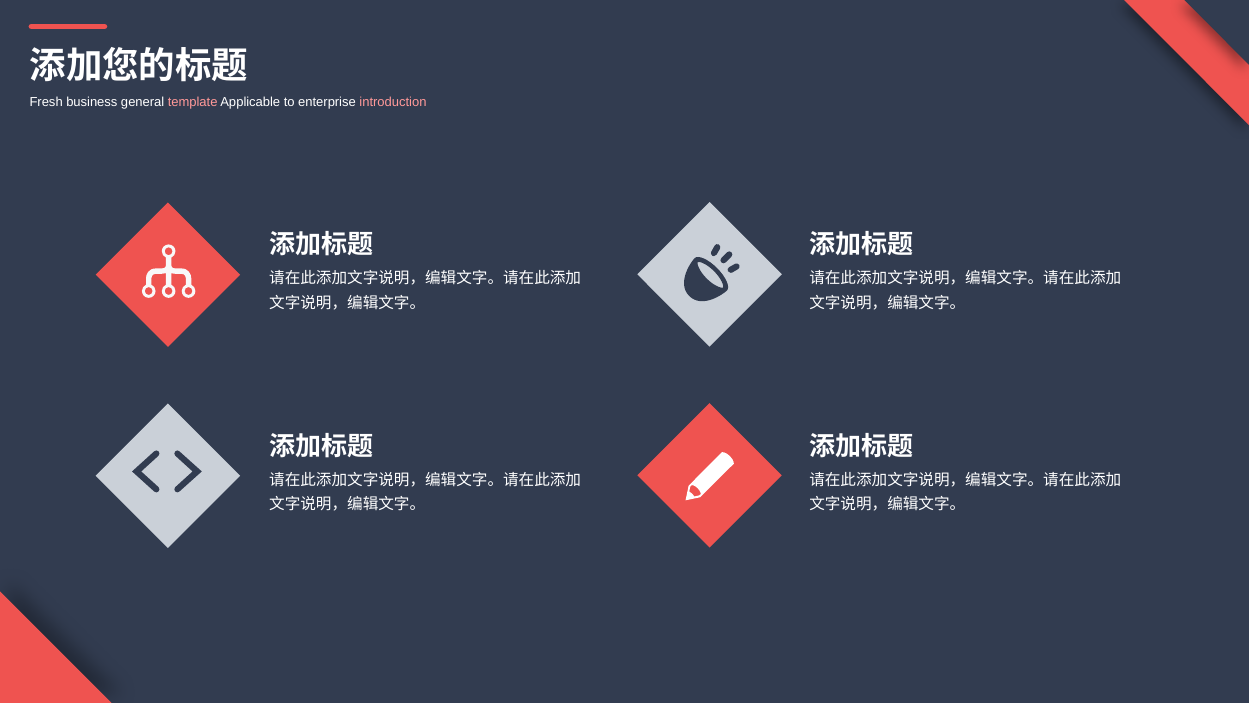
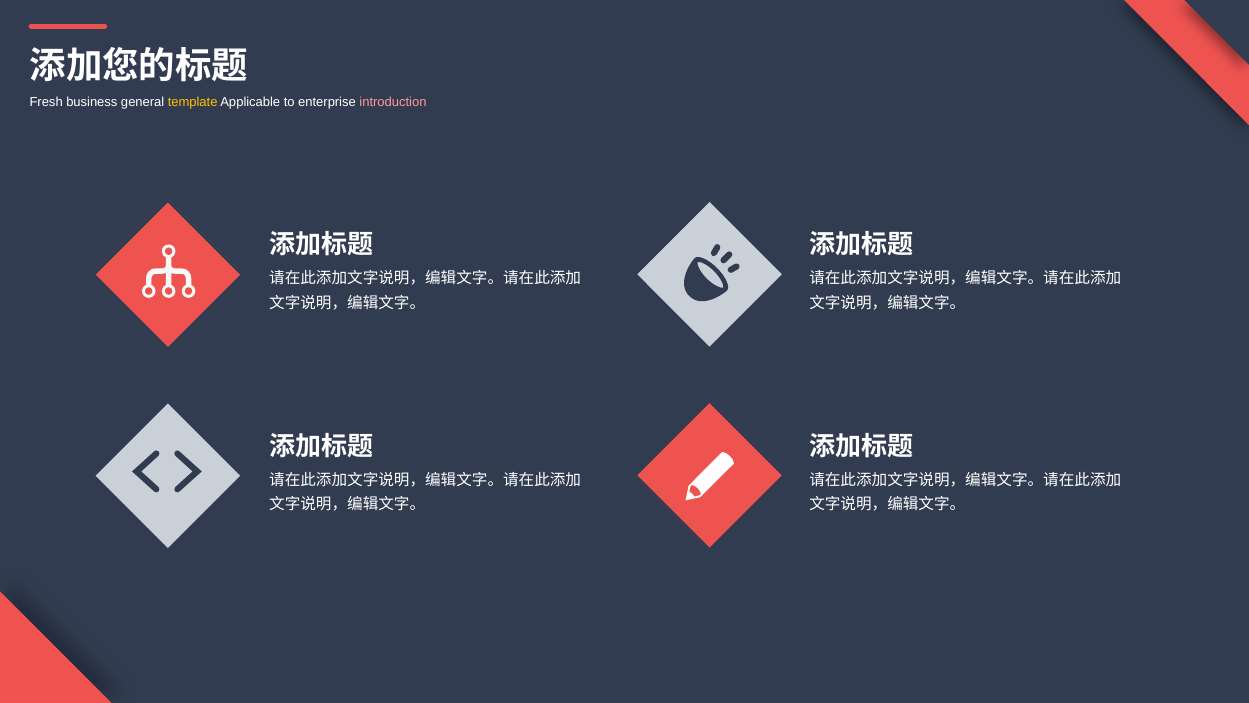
template colour: pink -> yellow (193, 102)
